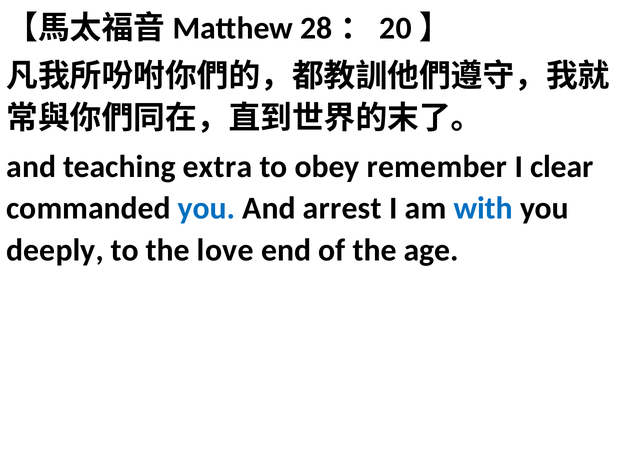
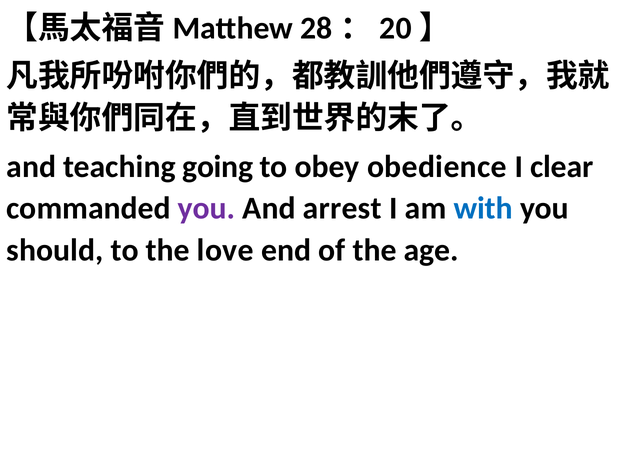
extra: extra -> going (218, 167)
remember: remember -> obedience (437, 167)
you colour: blue -> purple (207, 209)
deeply: deeply -> should (55, 250)
